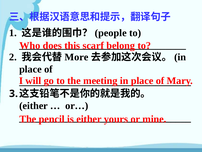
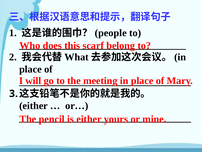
More: More -> What (77, 57)
